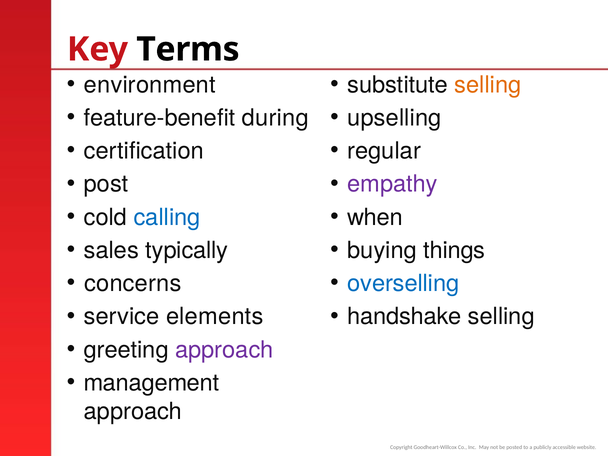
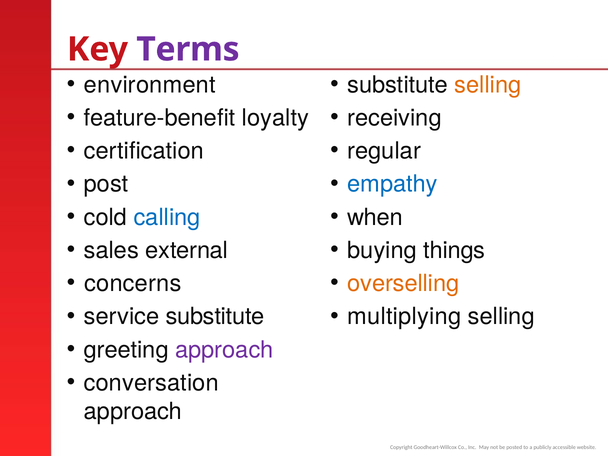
Terms colour: black -> purple (188, 49)
during: during -> loyalty (275, 118)
upselling: upselling -> receiving (395, 118)
empathy colour: purple -> blue (392, 184)
typically: typically -> external (187, 250)
overselling colour: blue -> orange (403, 283)
service elements: elements -> substitute (215, 317)
handshake: handshake -> multiplying (404, 317)
management: management -> conversation (151, 383)
